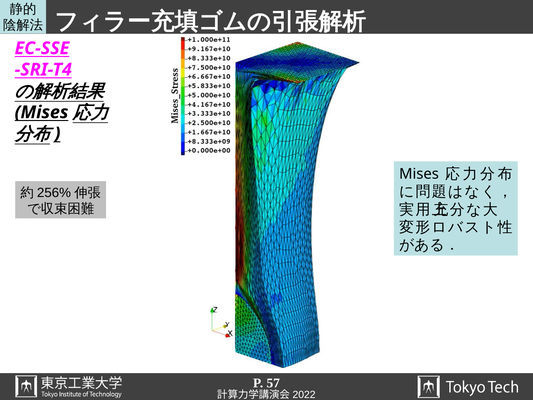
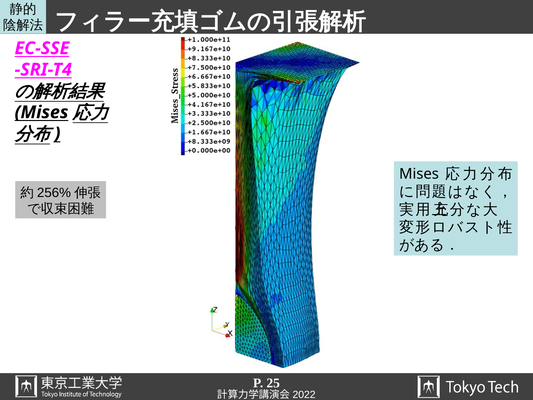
57: 57 -> 25 (273, 383)
